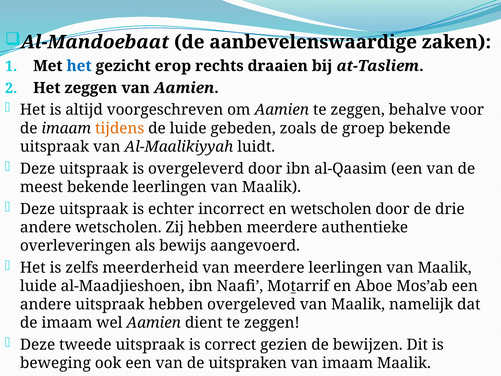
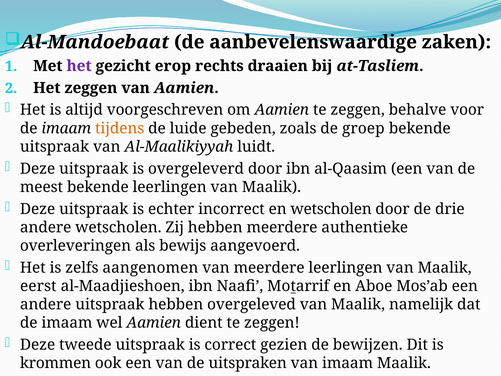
het colour: blue -> purple (79, 66)
meerderheid: meerderheid -> aangenomen (150, 268)
luide: luide -> eerst (38, 286)
beweging: beweging -> krommen (56, 363)
